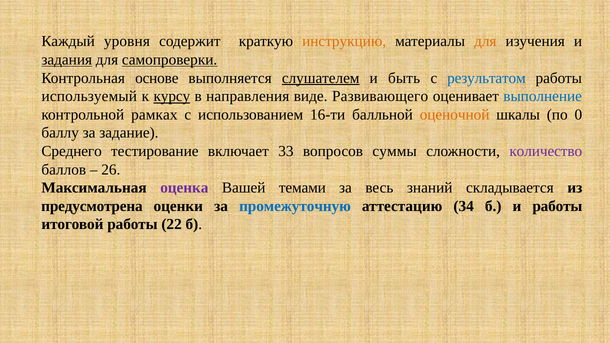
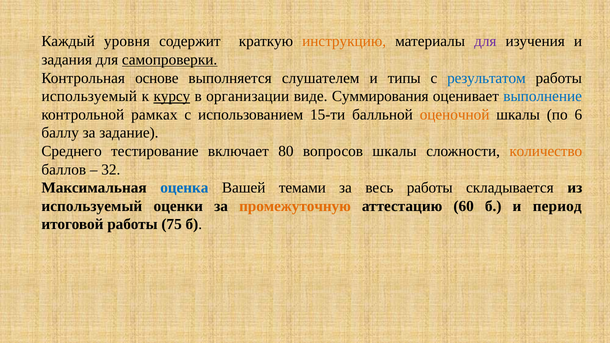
для colour: orange -> purple (485, 41)
задания underline: present -> none (67, 60)
слушателем underline: present -> none (321, 78)
быть: быть -> типы (404, 78)
направления: направления -> организации (248, 96)
Развивающего: Развивающего -> Суммирования (380, 96)
16-ти: 16-ти -> 15-ти (328, 115)
0: 0 -> 6 (578, 115)
33: 33 -> 80 (286, 151)
вопросов суммы: суммы -> шкалы (395, 151)
количество colour: purple -> orange (546, 151)
26: 26 -> 32 (111, 170)
оценка colour: purple -> blue (184, 188)
весь знаний: знаний -> работы (430, 188)
предусмотрена: предусмотрена -> используемый (92, 206)
промежуточную colour: blue -> orange (295, 206)
34: 34 -> 60 (464, 206)
и работы: работы -> период (557, 206)
22: 22 -> 75 (172, 224)
